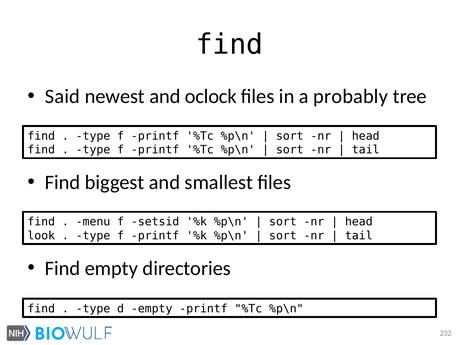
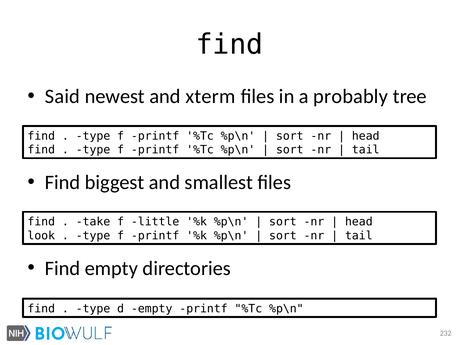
oclock: oclock -> xterm (211, 96)
menu: menu -> take (93, 221)
setsid: setsid -> little (155, 221)
